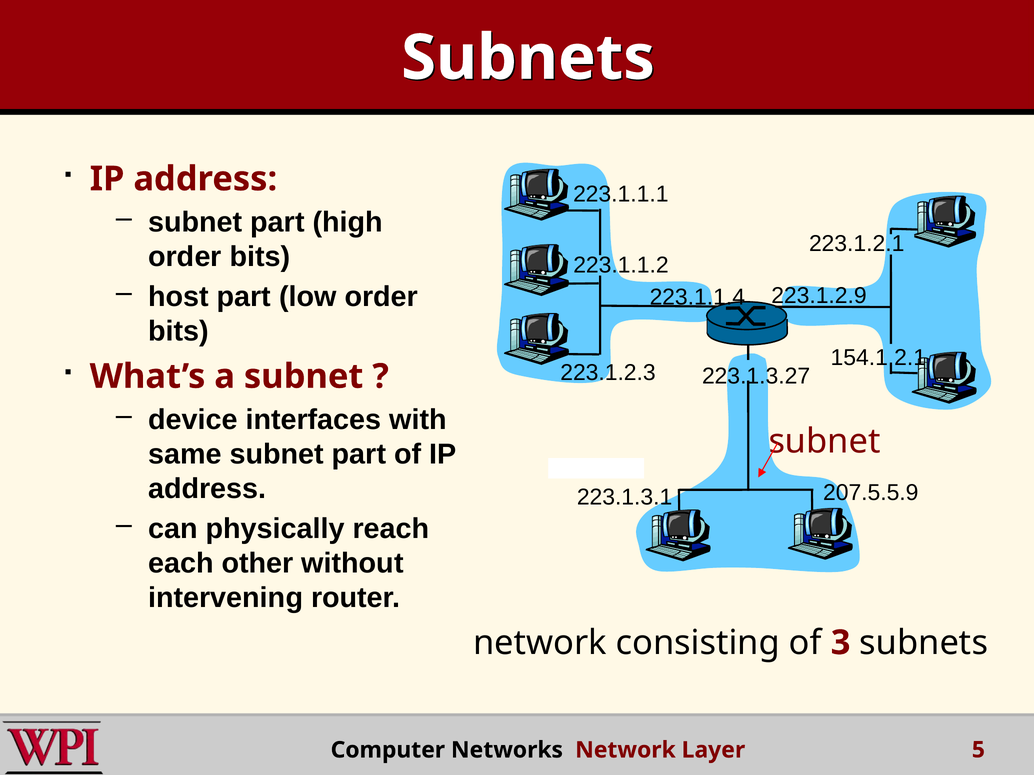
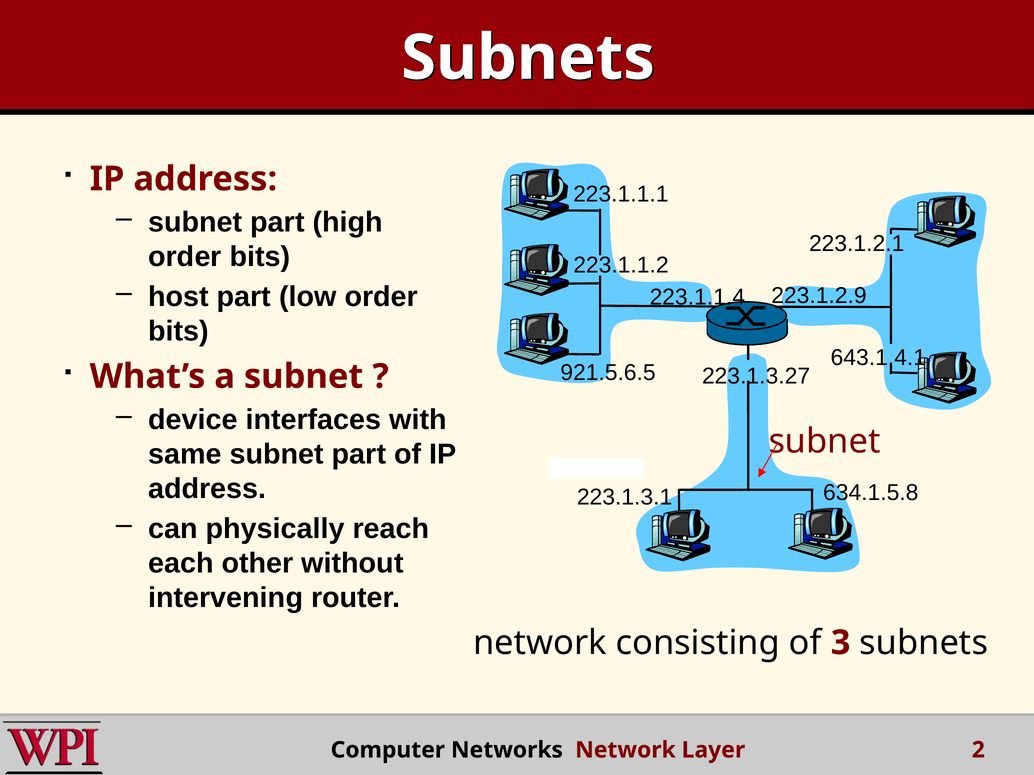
154.1.2.1: 154.1.2.1 -> 643.1.4.1 (878, 358)
223.1.2.3: 223.1.2.3 -> 921.5.6.5 (608, 373)
207.5.5.9: 207.5.5.9 -> 634.1.5.8 (871, 493)
5: 5 -> 2 (978, 750)
